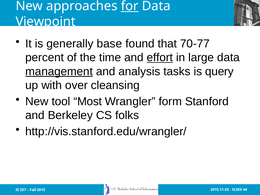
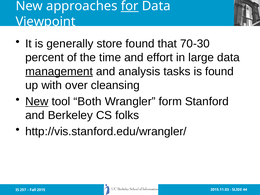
base: base -> store (109, 44)
70-77: 70-77 -> 70-30 (195, 44)
effort underline: present -> none (160, 58)
is query: query -> found (219, 71)
New underline: none -> present (37, 102)
Most: Most -> Both (88, 102)
